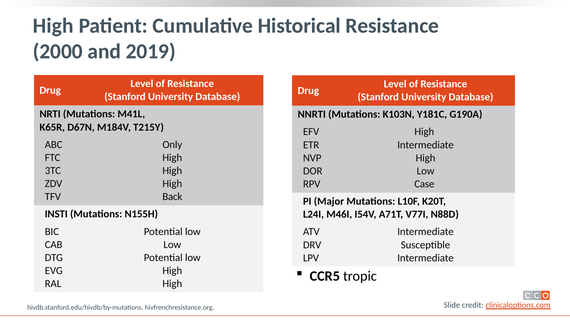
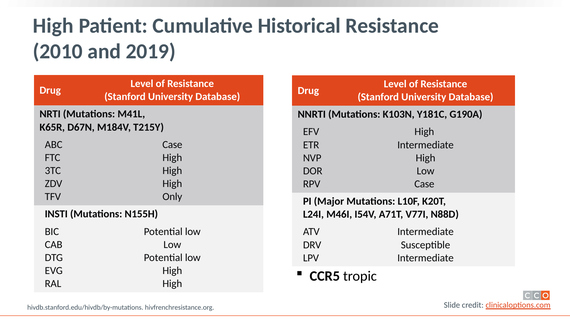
2000: 2000 -> 2010 (58, 51)
Only: Only -> Case (172, 144)
Back: Back -> Only (172, 197)
